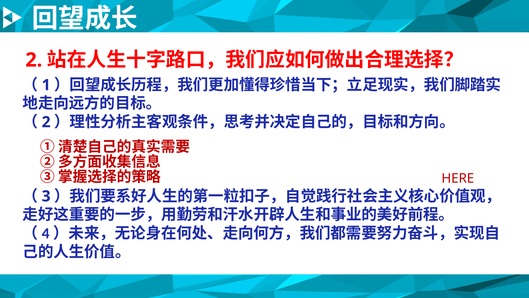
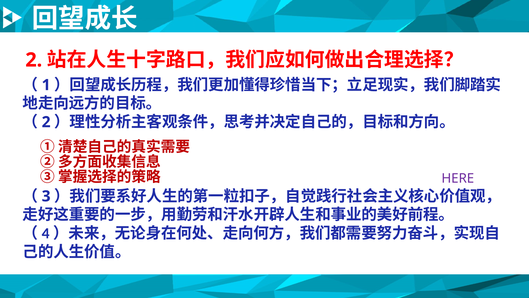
HERE colour: red -> purple (458, 178)
